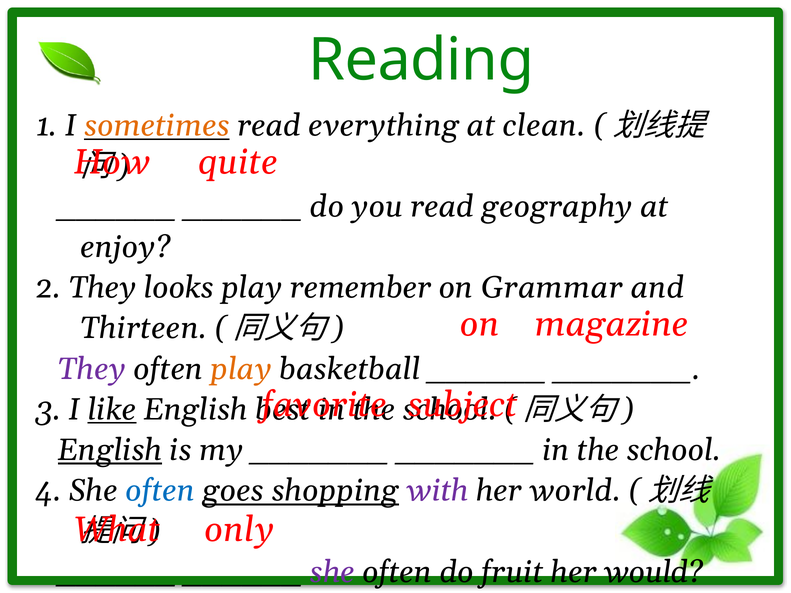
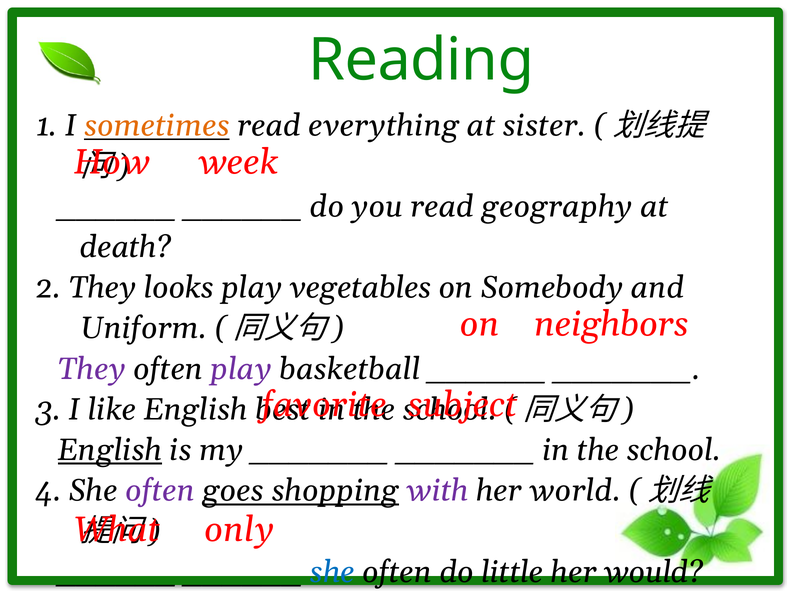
clean: clean -> sister (544, 125)
quite: quite -> week (238, 162)
enjoy: enjoy -> death (125, 247)
remember: remember -> vegetables (361, 288)
Grammar: Grammar -> Somebody (552, 288)
magazine: magazine -> neighbors (612, 324)
Thirteen: Thirteen -> Uniform (144, 328)
play colour: orange -> purple (241, 369)
like underline: present -> none (112, 410)
often colour: blue -> purple (160, 491)
she colour: purple -> blue (332, 572)
fruit: fruit -> little (512, 572)
